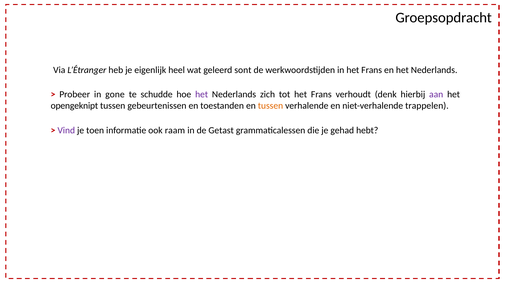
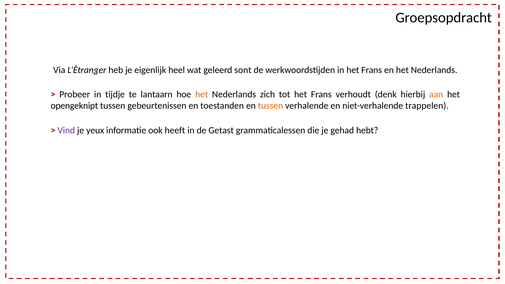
gone: gone -> tijdje (115, 95)
schudde: schudde -> lantaarn (157, 95)
het colour: purple -> orange (202, 95)
aan colour: purple -> orange (436, 95)
toen: toen -> yeux (95, 130)
raam: raam -> heeft (175, 130)
